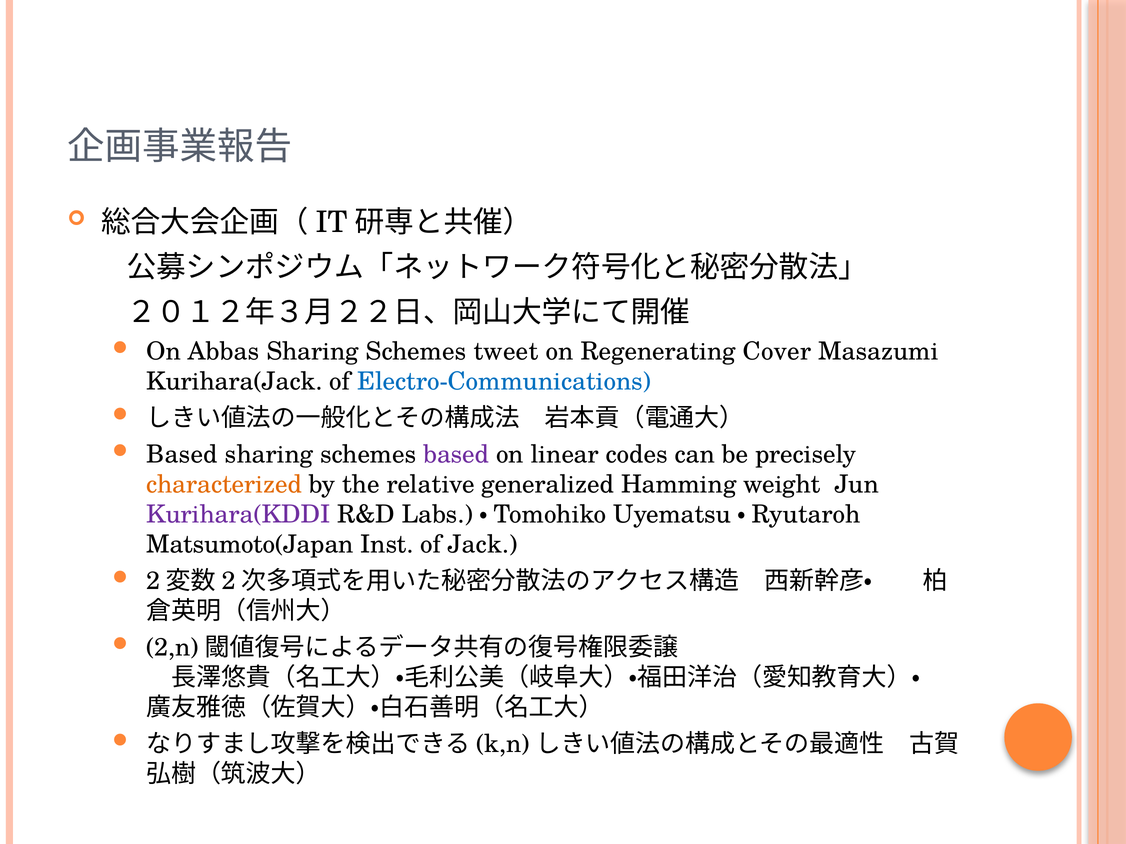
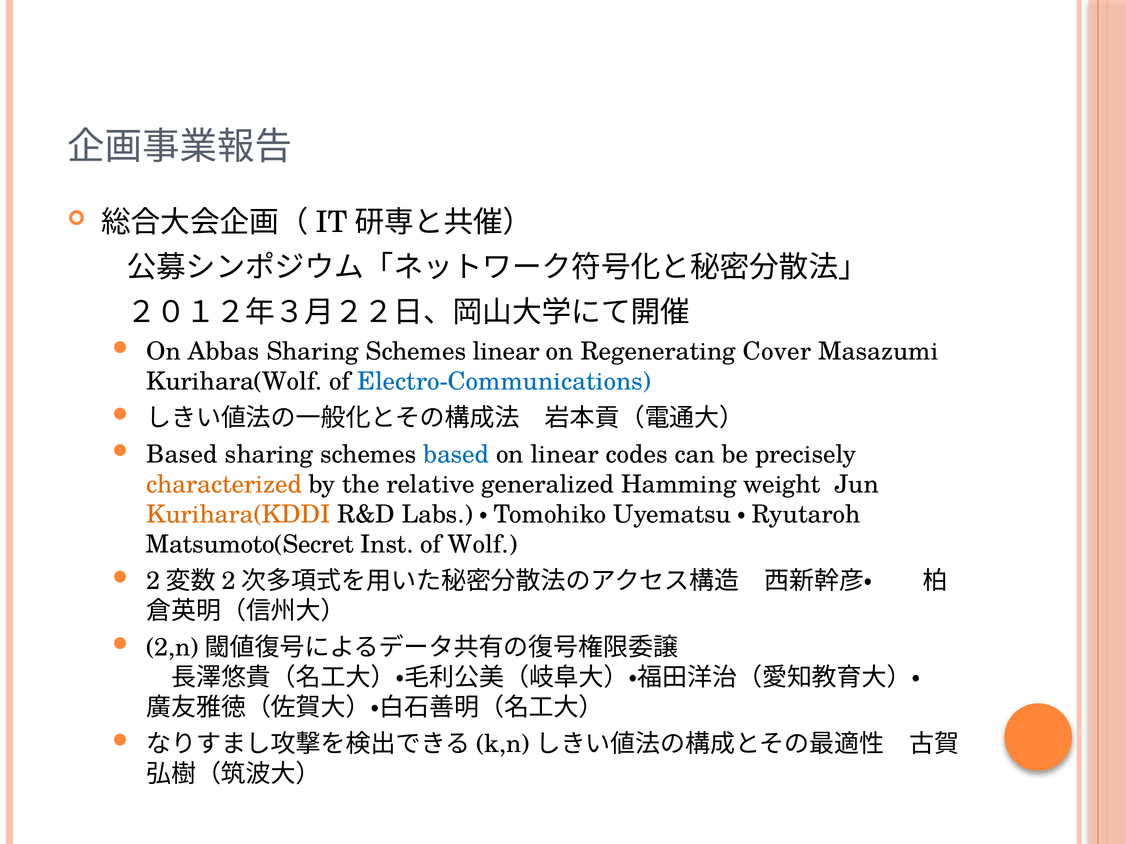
Schemes tweet: tweet -> linear (506, 352)
Kurihara(Jack: Kurihara(Jack -> Kurihara(Wolf (234, 382)
based colour: purple -> blue (456, 455)
Kurihara(KDDI colour: purple -> orange (238, 515)
Matsumoto(Japan: Matsumoto(Japan -> Matsumoto(Secret (250, 545)
Jack: Jack -> Wolf (483, 545)
